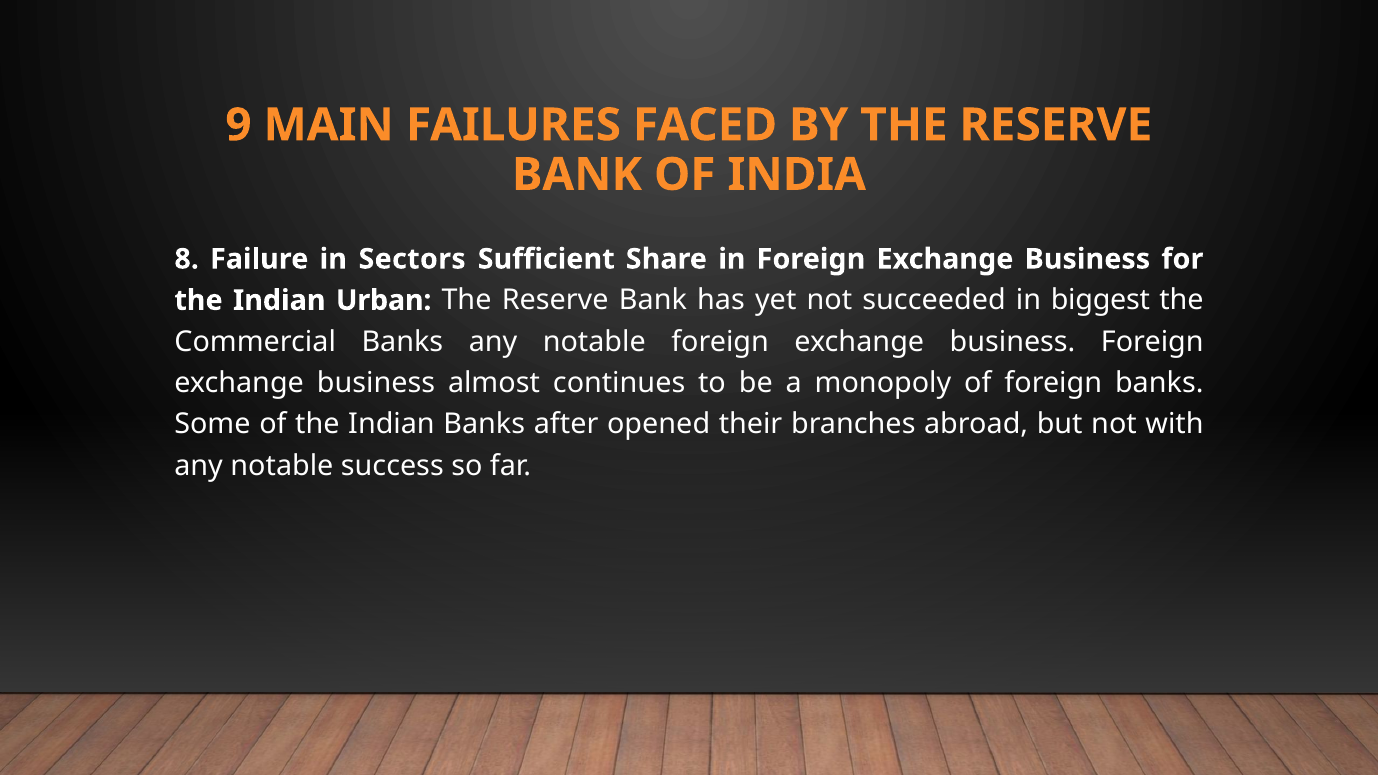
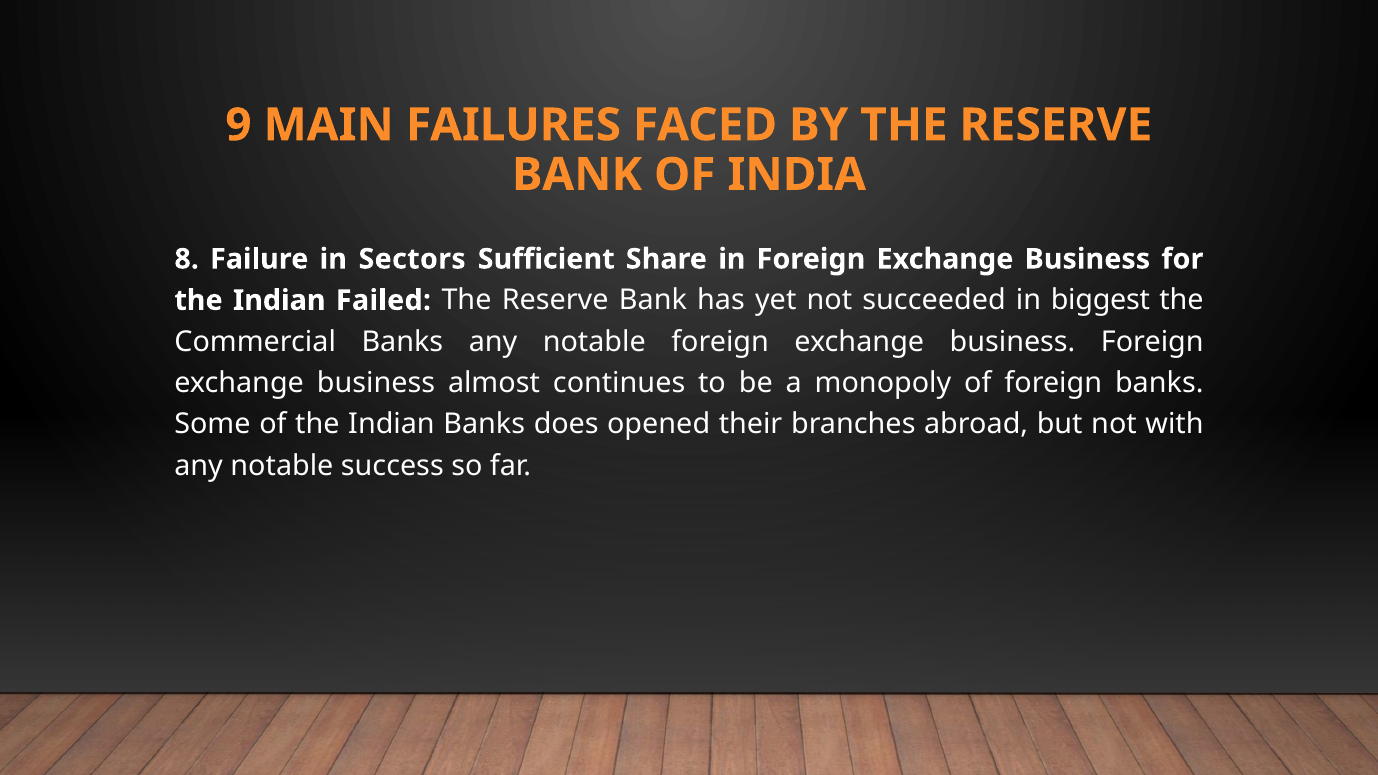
Urban: Urban -> Failed (383, 300)
after: after -> does (566, 424)
